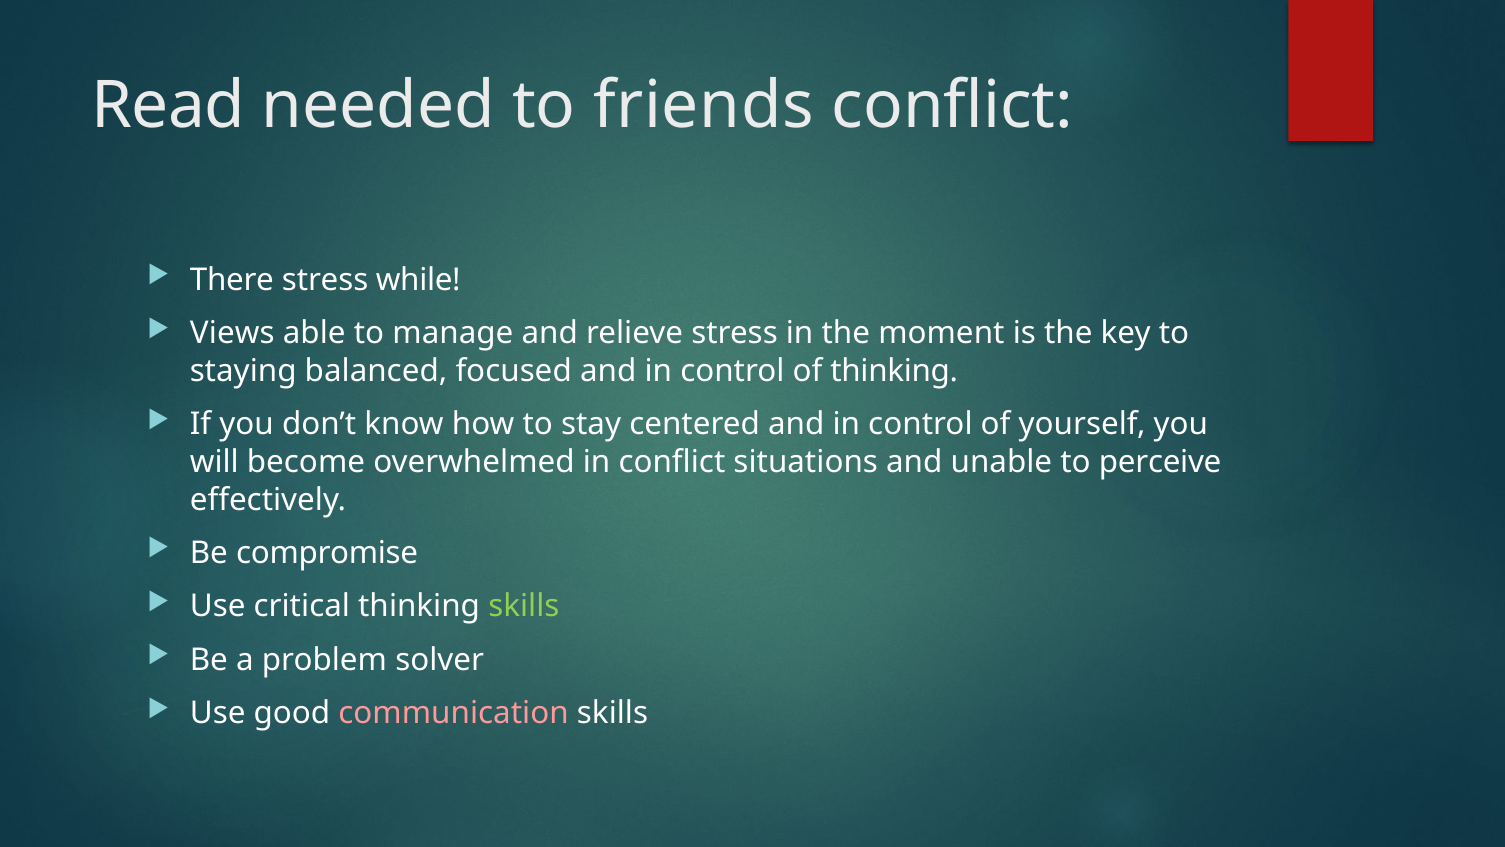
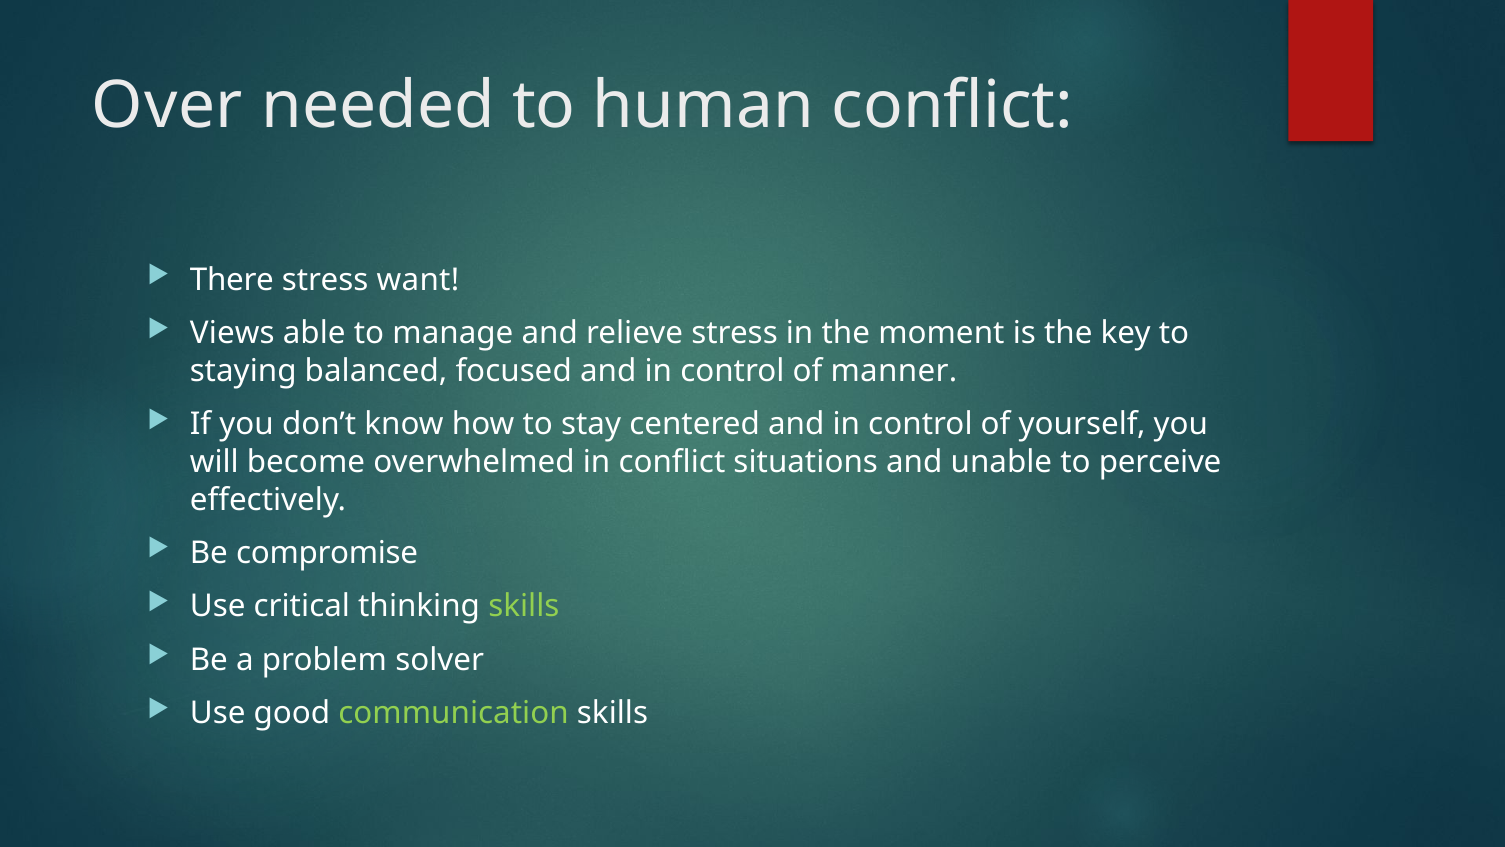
Read: Read -> Over (168, 106)
friends: friends -> human (704, 106)
while: while -> want (418, 280)
of thinking: thinking -> manner (894, 371)
communication colour: pink -> light green (454, 713)
